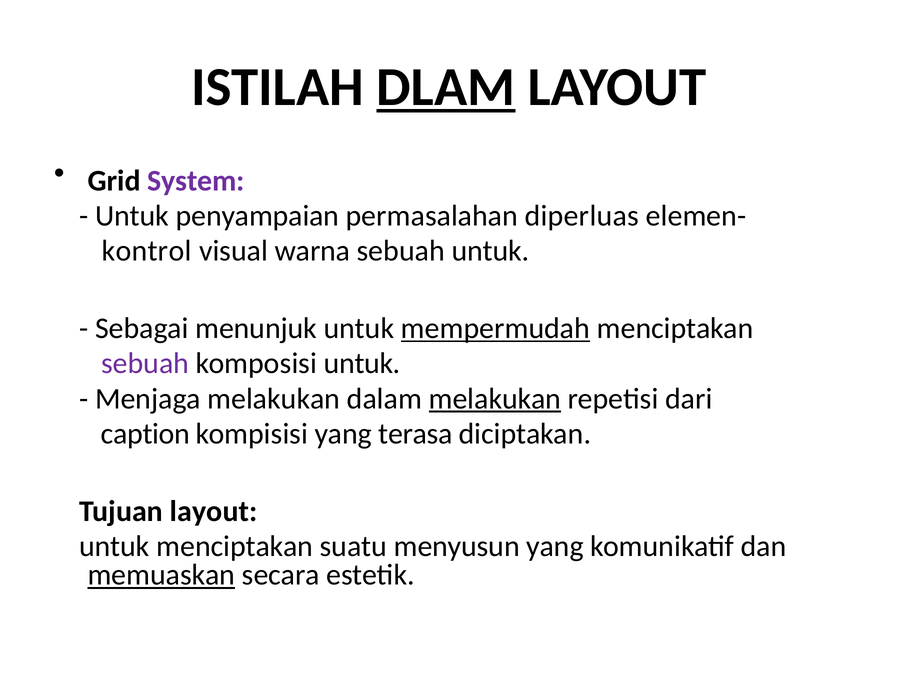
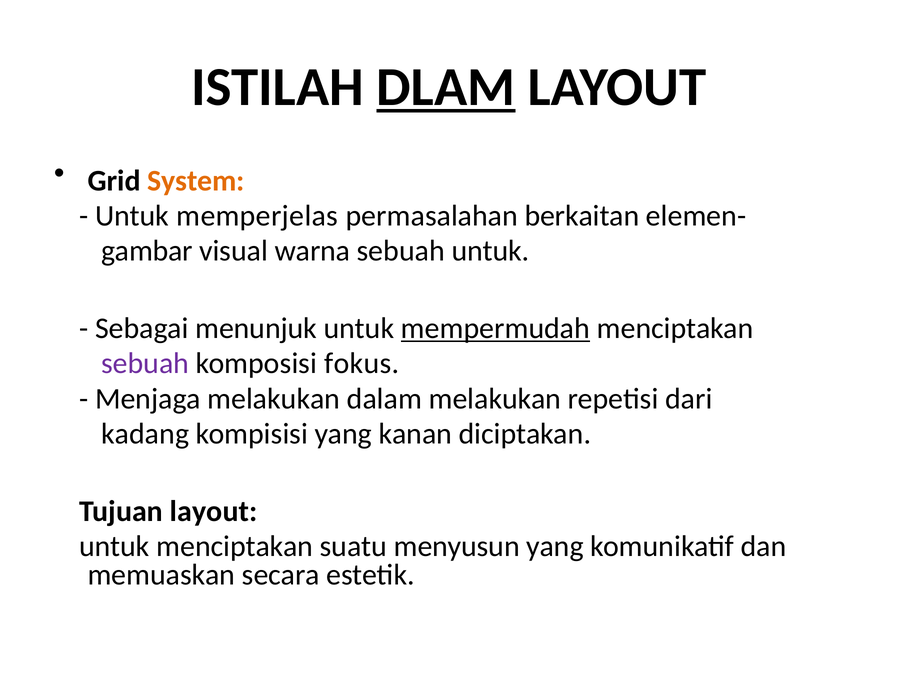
System colour: purple -> orange (196, 181)
penyampaian: penyampaian -> memperjelas (257, 216)
diperluas: diperluas -> berkaitan (582, 216)
kontrol: kontrol -> gambar (147, 251)
komposisi untuk: untuk -> fokus (362, 363)
melakukan underline: present -> none (495, 398)
caption: caption -> kadang (145, 433)
terasa: terasa -> kanan (415, 433)
memuaskan underline: present -> none (161, 575)
